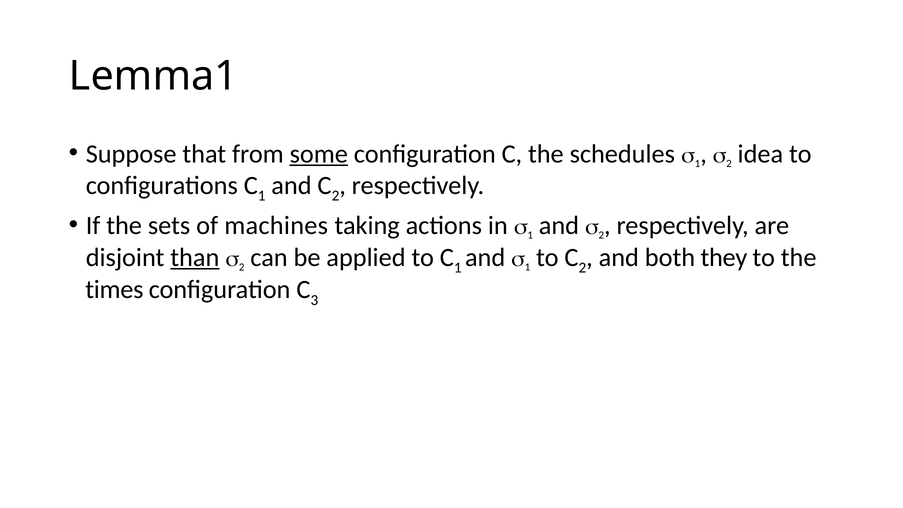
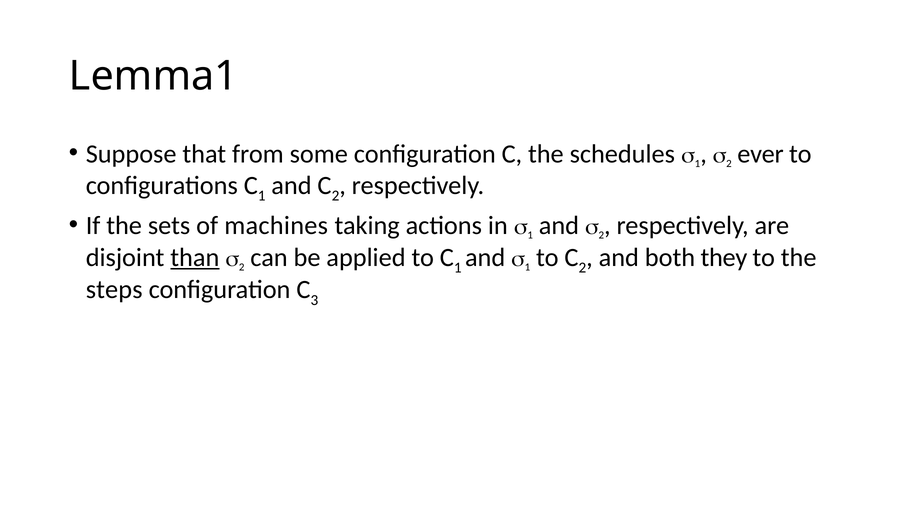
some underline: present -> none (319, 154)
idea: idea -> ever (761, 154)
times: times -> steps (114, 290)
